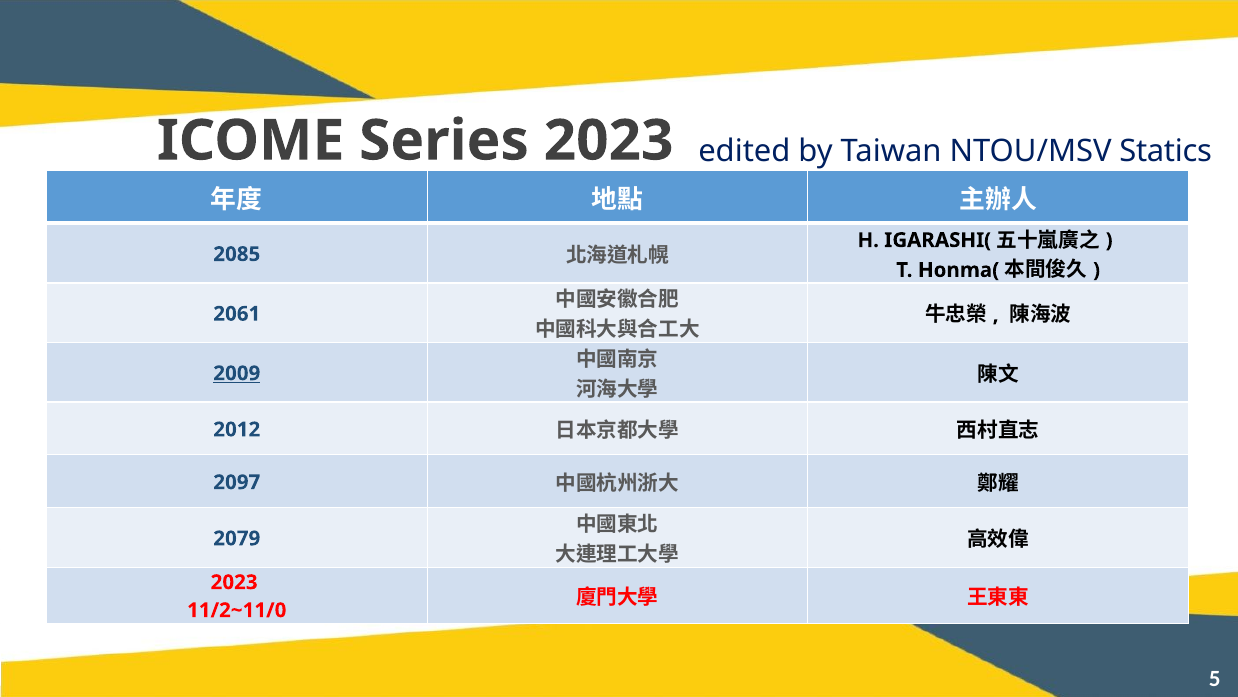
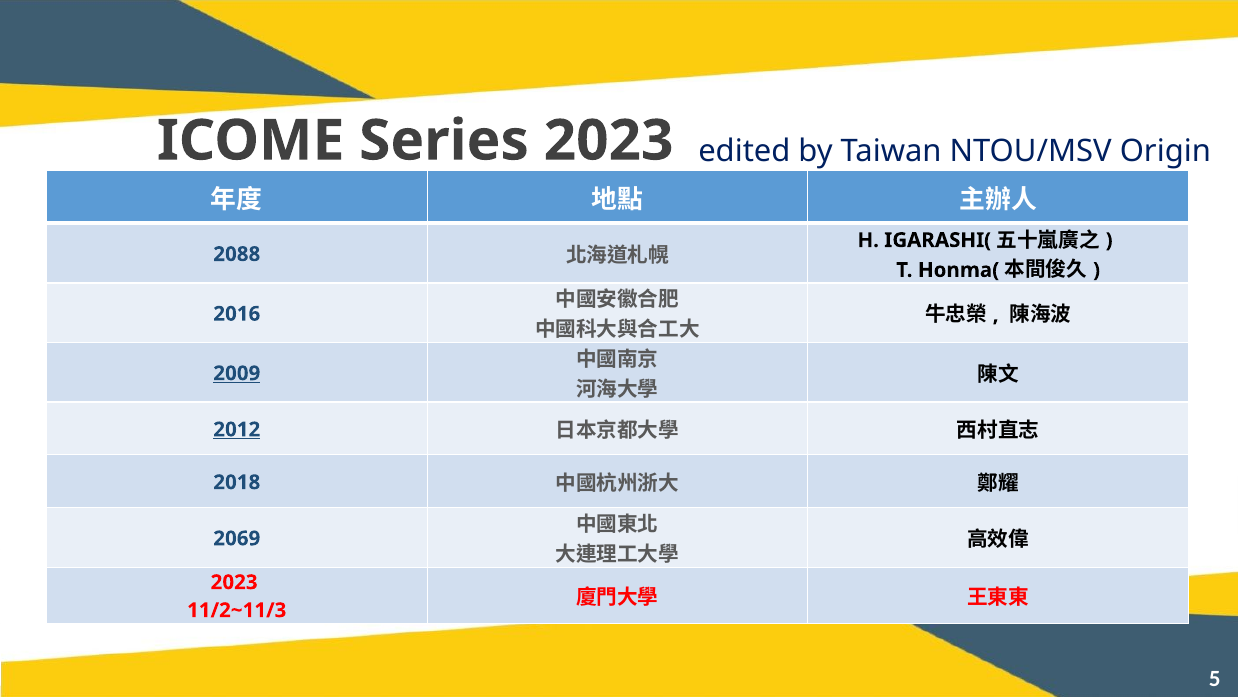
Statics: Statics -> Origin (1165, 151)
2085: 2085 -> 2088 (237, 254)
2061: 2061 -> 2016 (237, 314)
2012 underline: none -> present (237, 429)
2097: 2097 -> 2018 (237, 482)
2079: 2079 -> 2069 (237, 538)
11/2~11/0: 11/2~11/0 -> 11/2~11/3 (237, 610)
